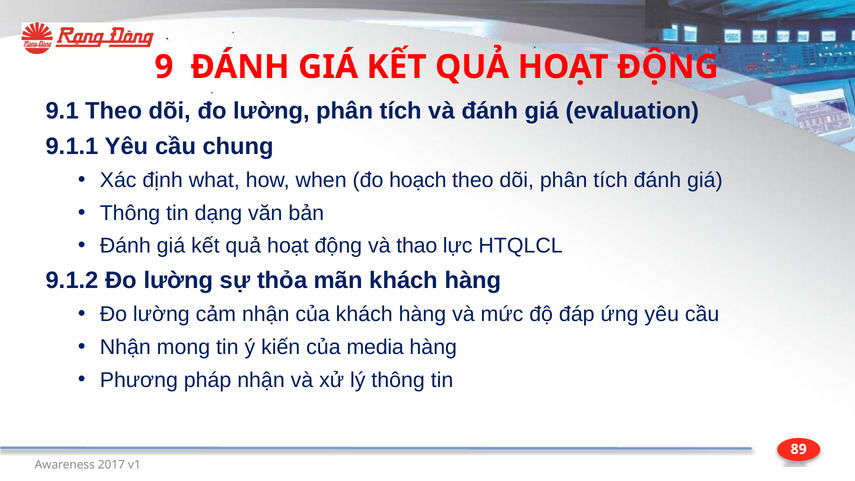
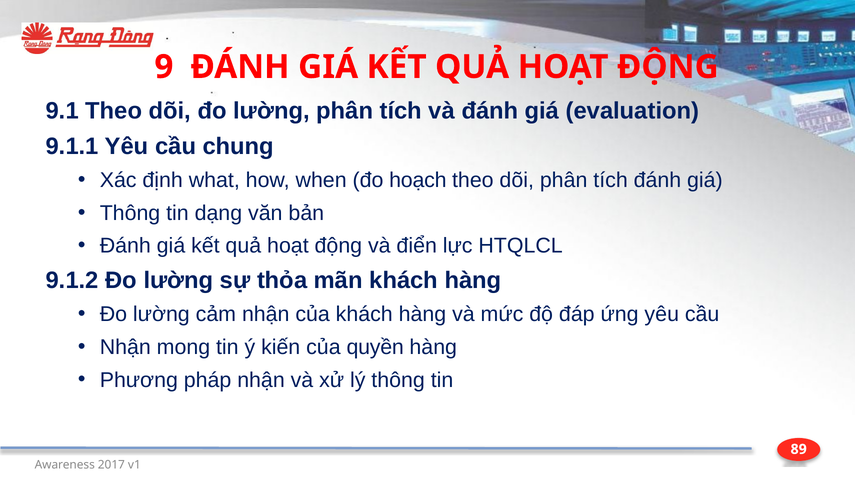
thao: thao -> điển (417, 246)
media: media -> quyền (375, 347)
